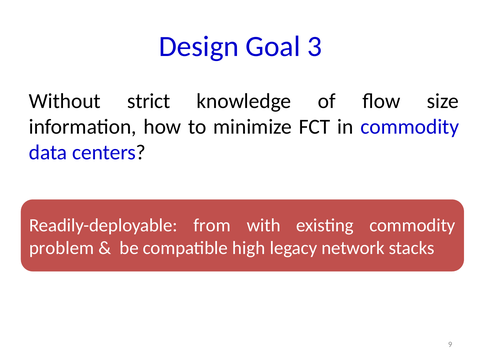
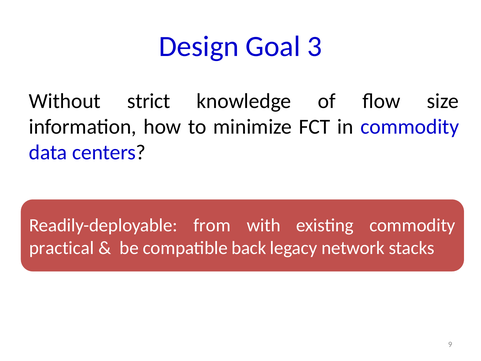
problem: problem -> practical (62, 248)
high: high -> back (249, 248)
